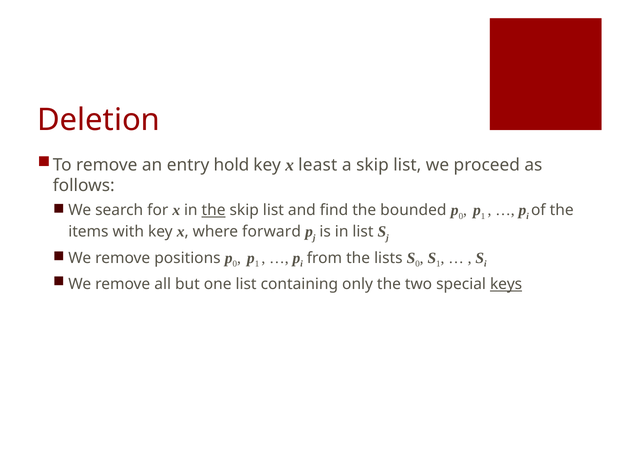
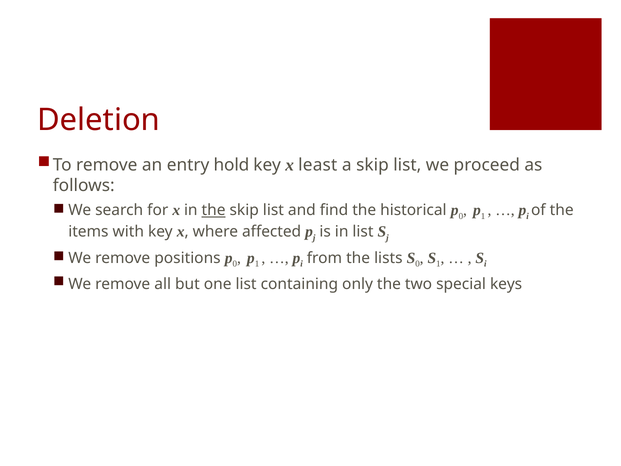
bounded: bounded -> historical (413, 210)
forward: forward -> affected (272, 231)
keys underline: present -> none (506, 284)
